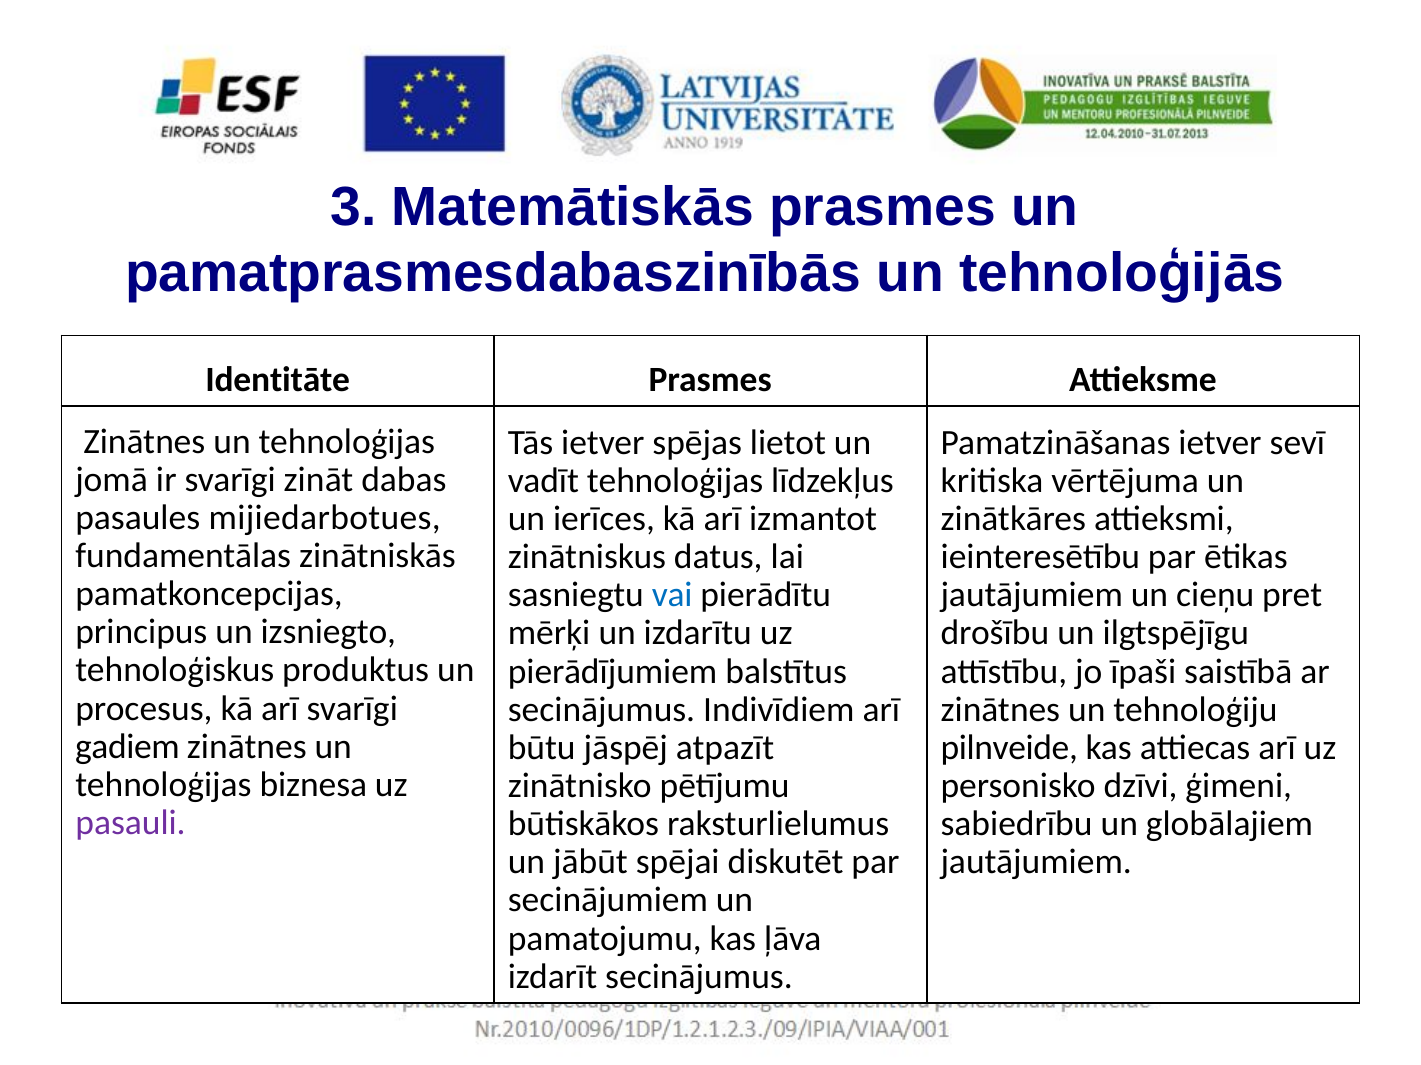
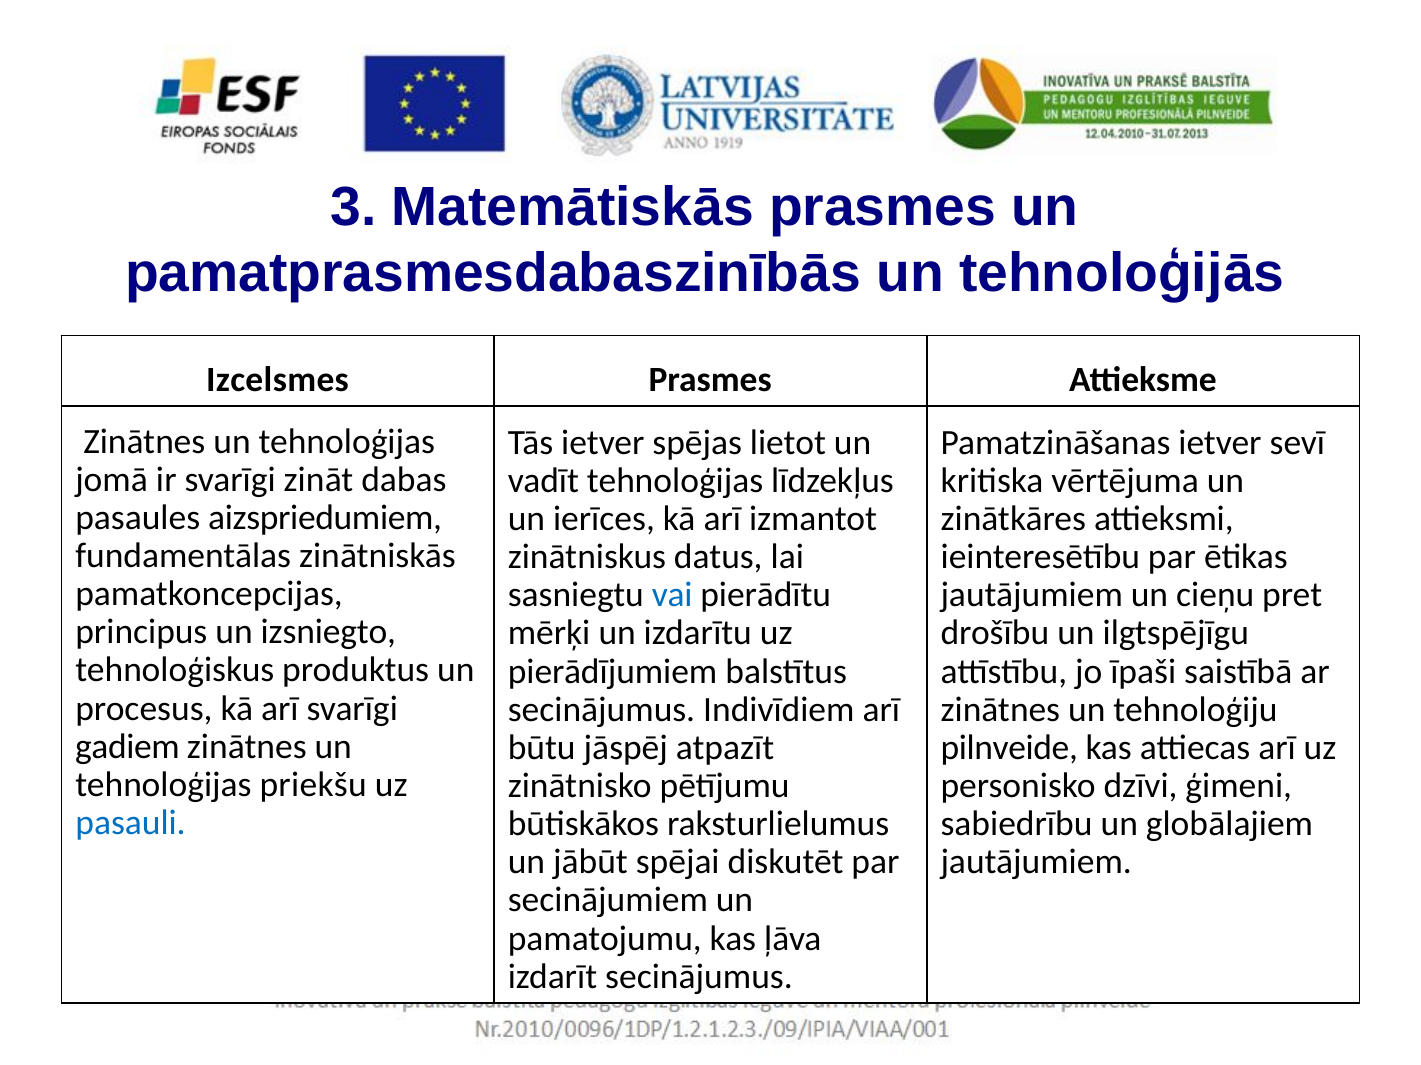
Identitāte: Identitāte -> Izcelsmes (277, 380)
mijiedarbotues: mijiedarbotues -> aizspriedumiem (325, 518)
biznesa: biznesa -> priekšu (313, 785)
pasauli colour: purple -> blue (131, 823)
